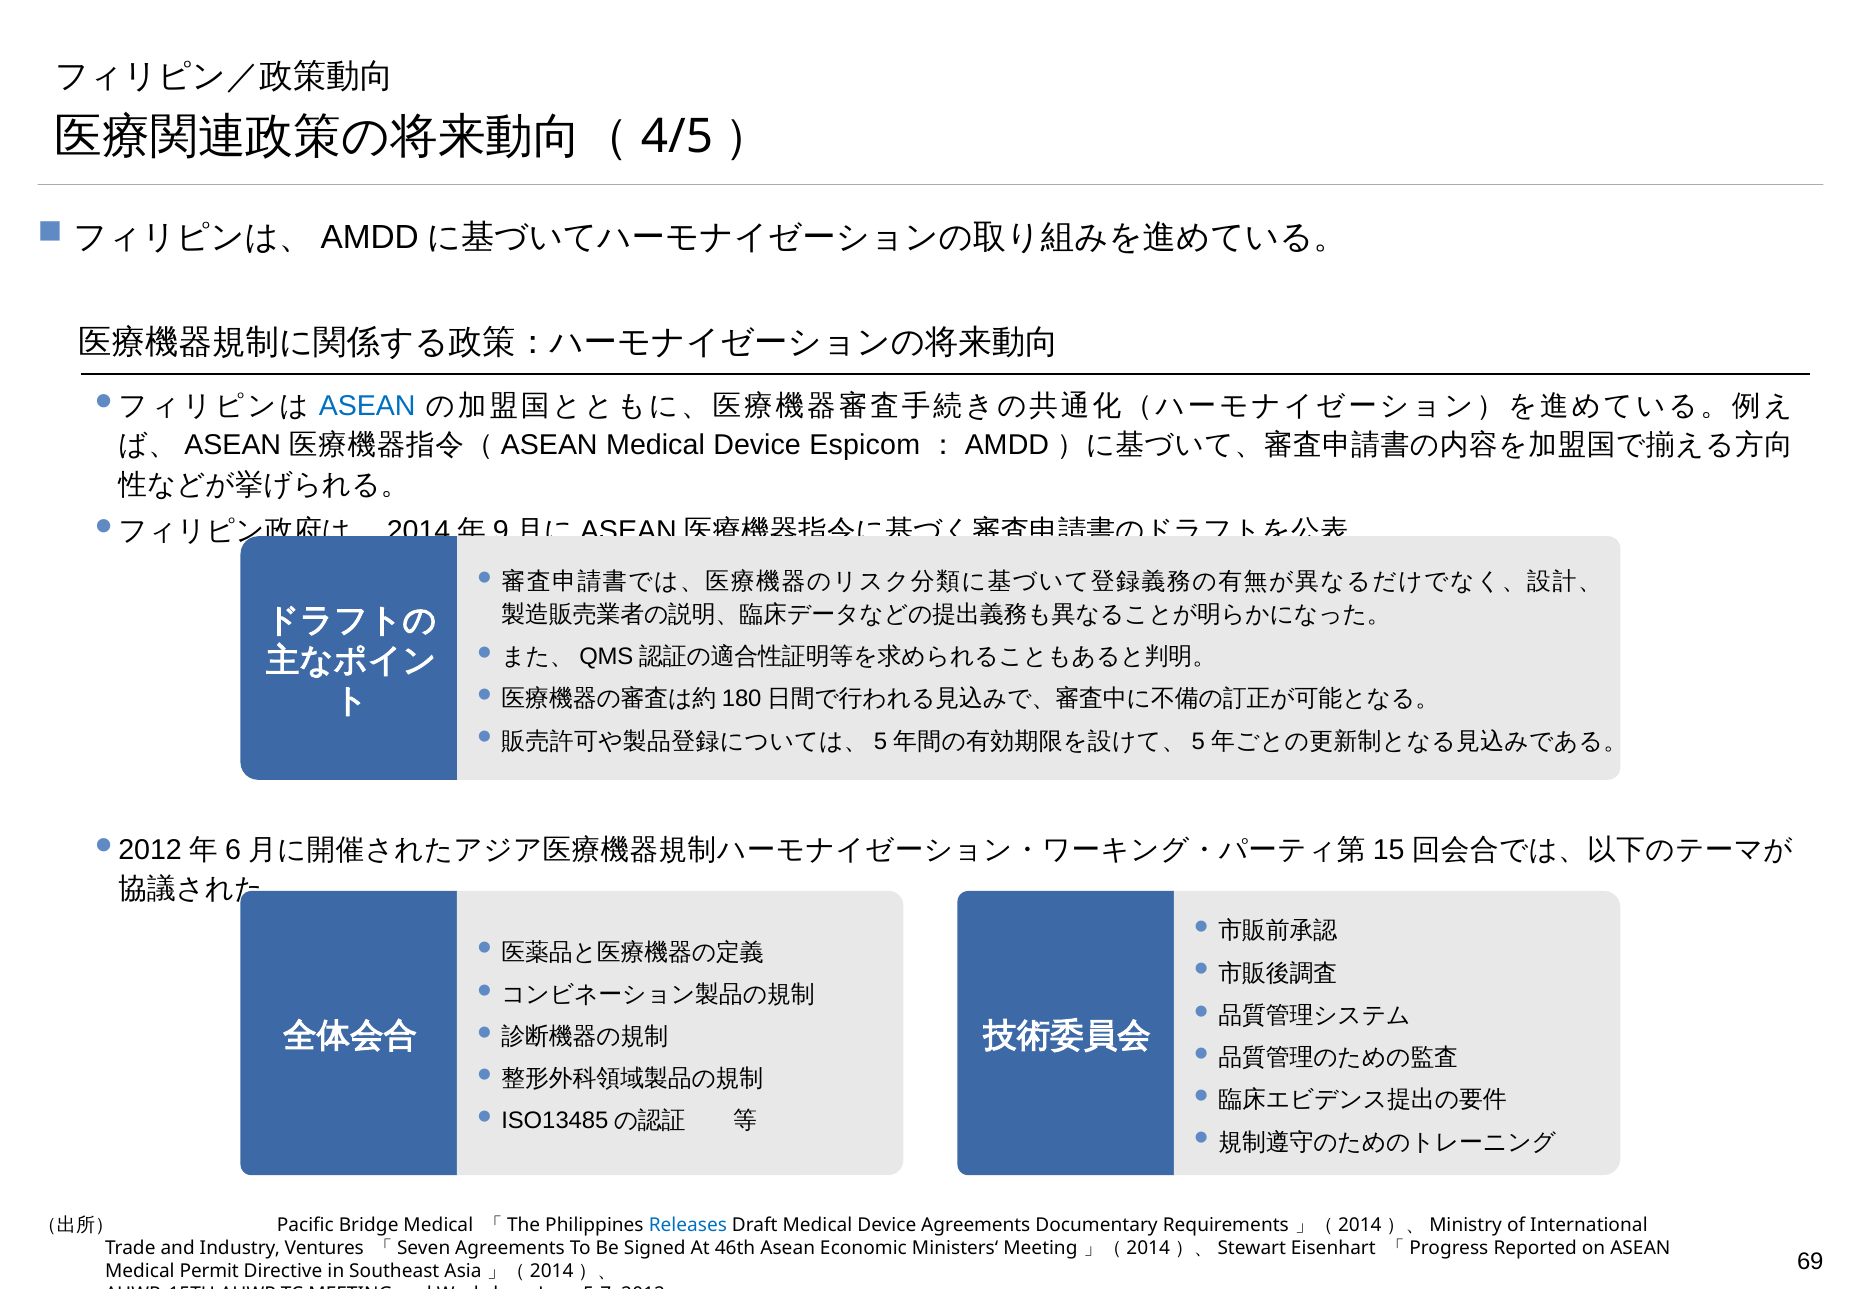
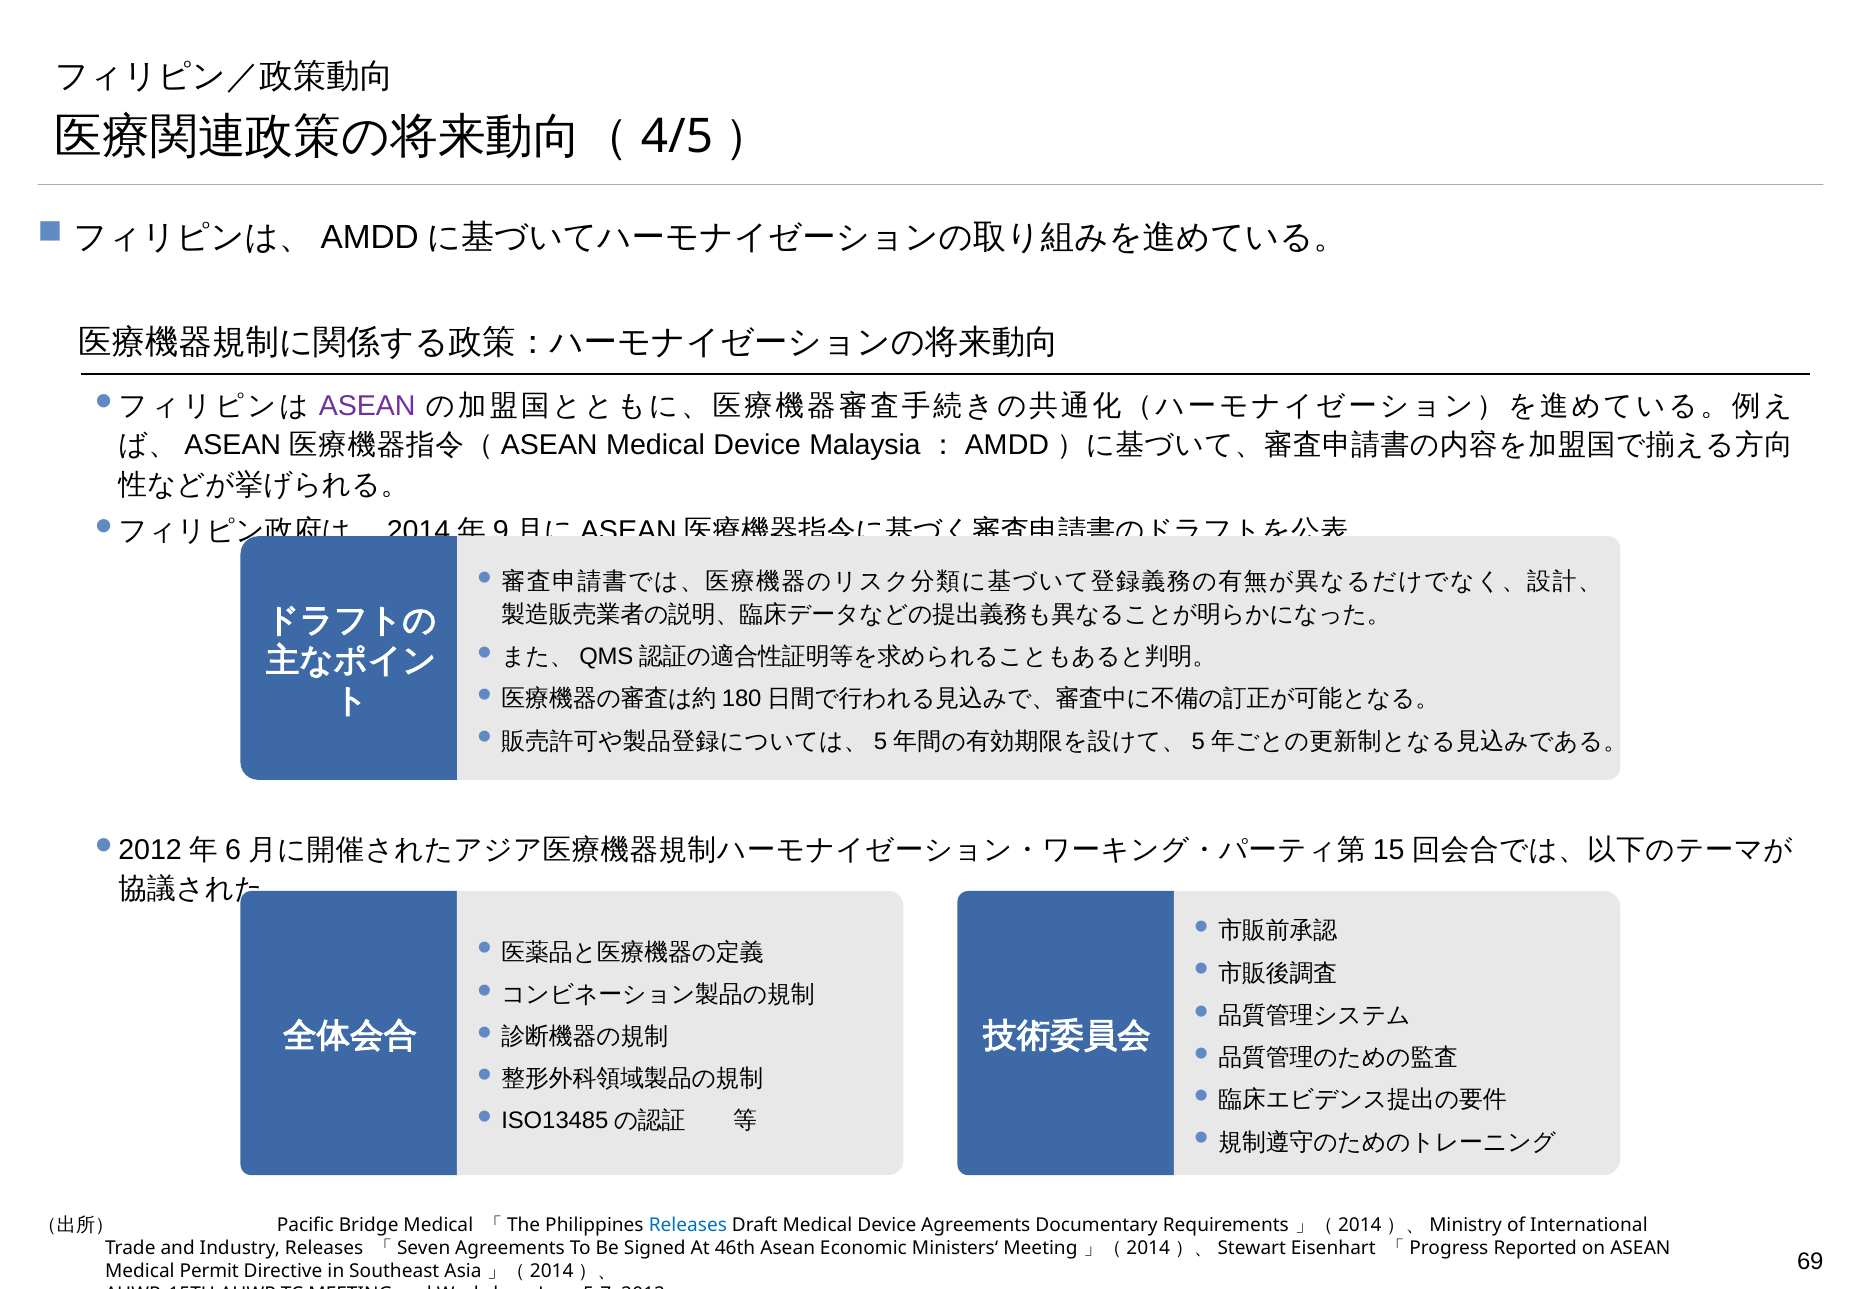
ASEAN colour: blue -> purple (367, 406)
Espicom: Espicom -> Malaysia (865, 445)
Industry Ventures: Ventures -> Releases (324, 1248)
